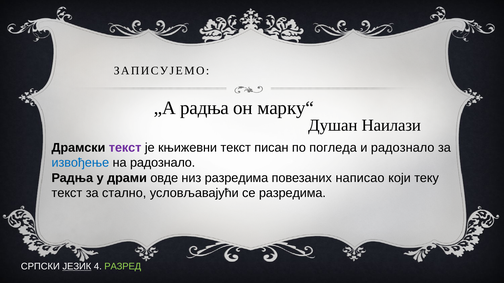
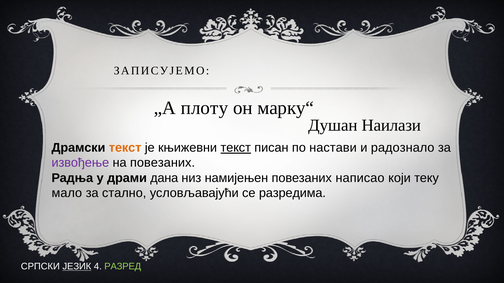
„А радња: радња -> плоту (204, 108)
текст colour: purple -> orange (125, 148)
текст underline: none -> present (236, 148)
погледа: погледа -> настави (333, 148)
извођење colour: blue -> purple (80, 163)
на радознало: радознало -> повезаних (163, 163)
овде: овде -> дана (164, 178)
низ разредима: разредима -> намијењен (236, 178)
текст: текст -> мало (67, 193)
